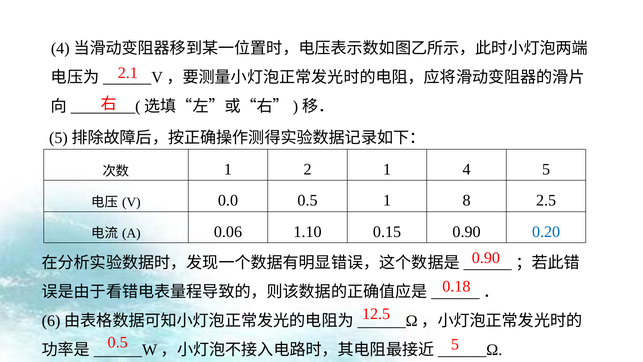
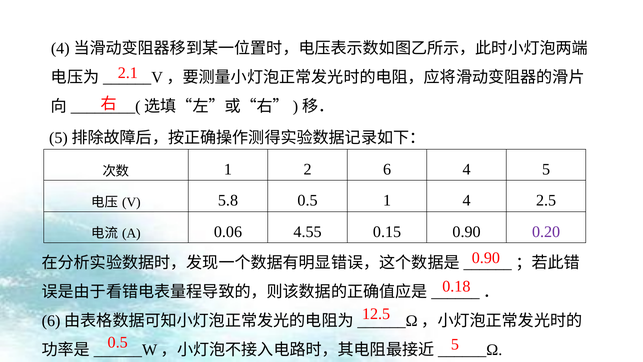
2 1: 1 -> 6 (387, 169)
0.0: 0.0 -> 5.8 (228, 200)
1 8: 8 -> 4 (467, 200)
1.10: 1.10 -> 4.55 (308, 232)
0.20 colour: blue -> purple (546, 232)
